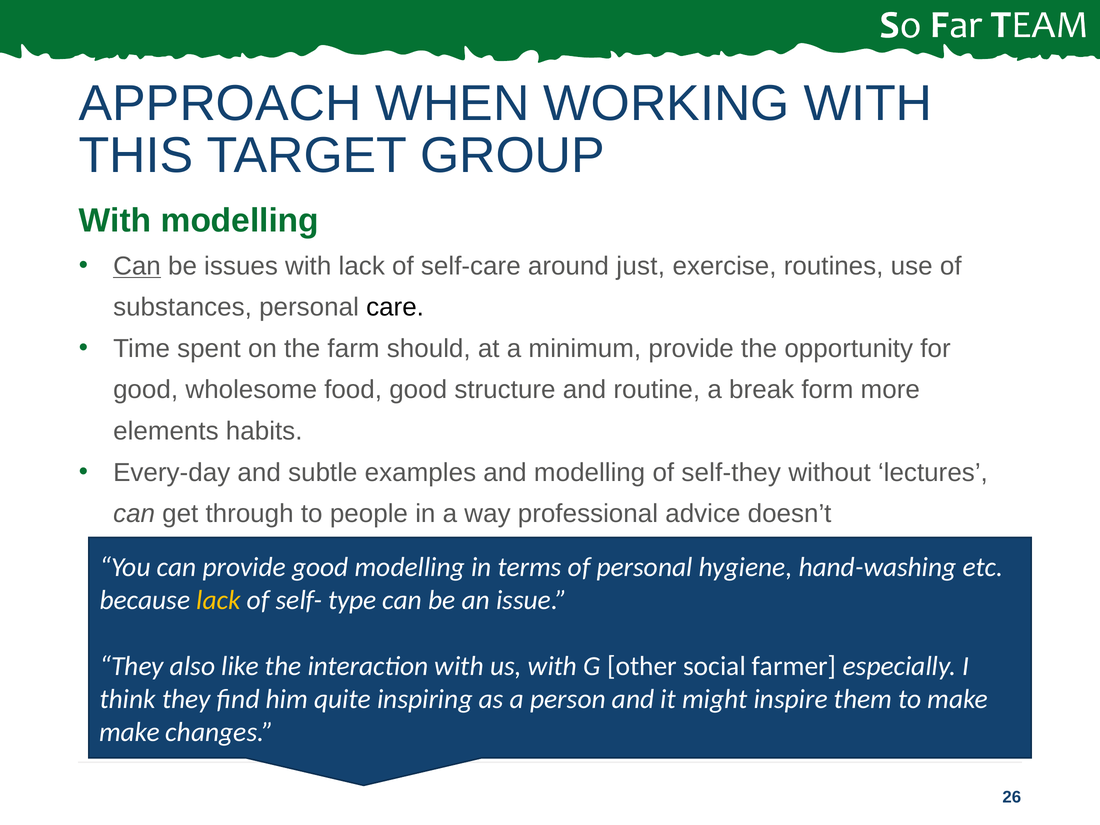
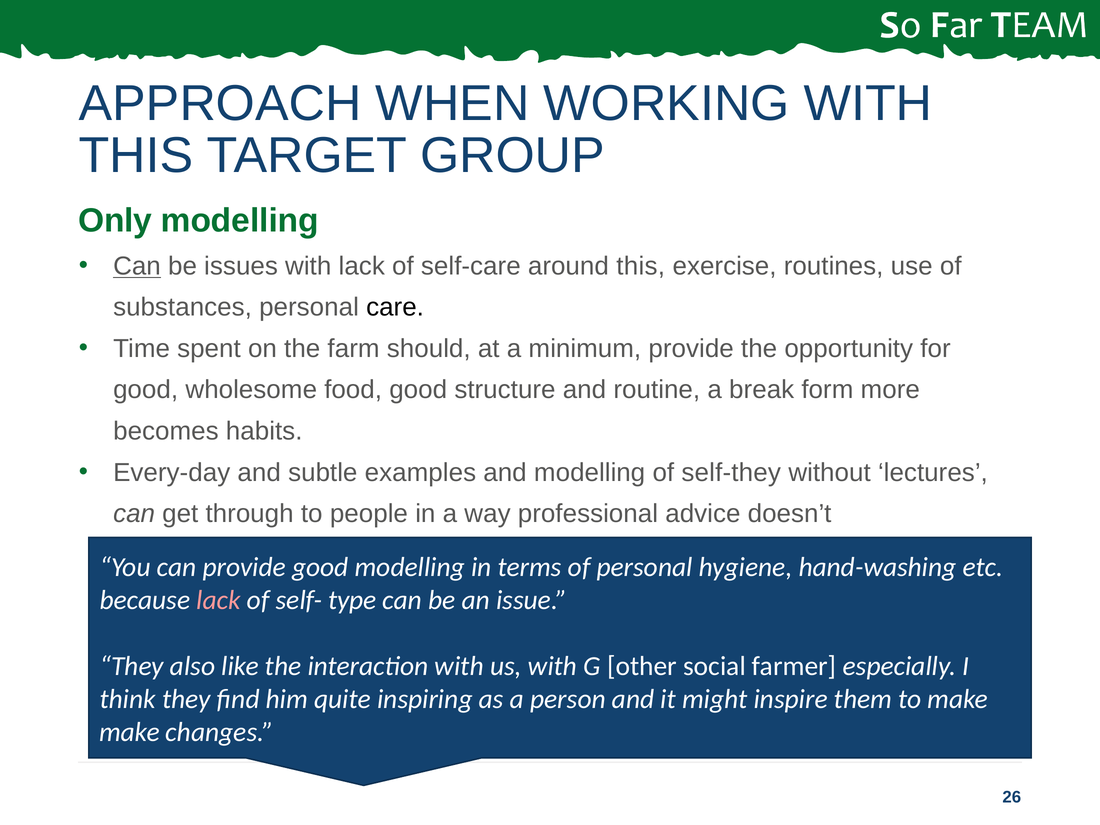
With: With -> Only (115, 221)
around just: just -> this (641, 266)
elements: elements -> becomes (166, 431)
lack colour: yellow -> pink (219, 600)
